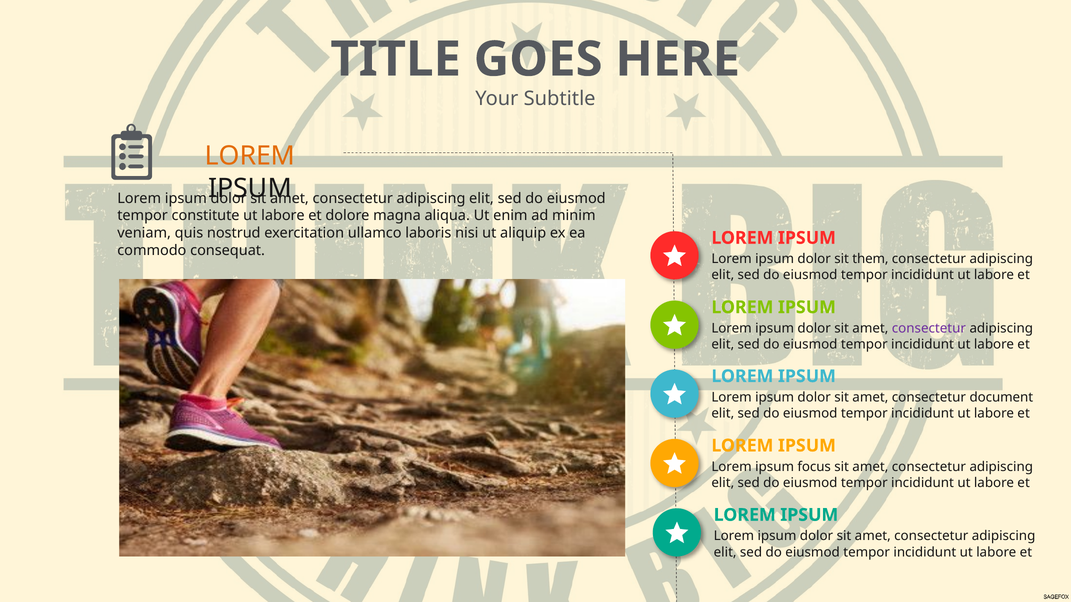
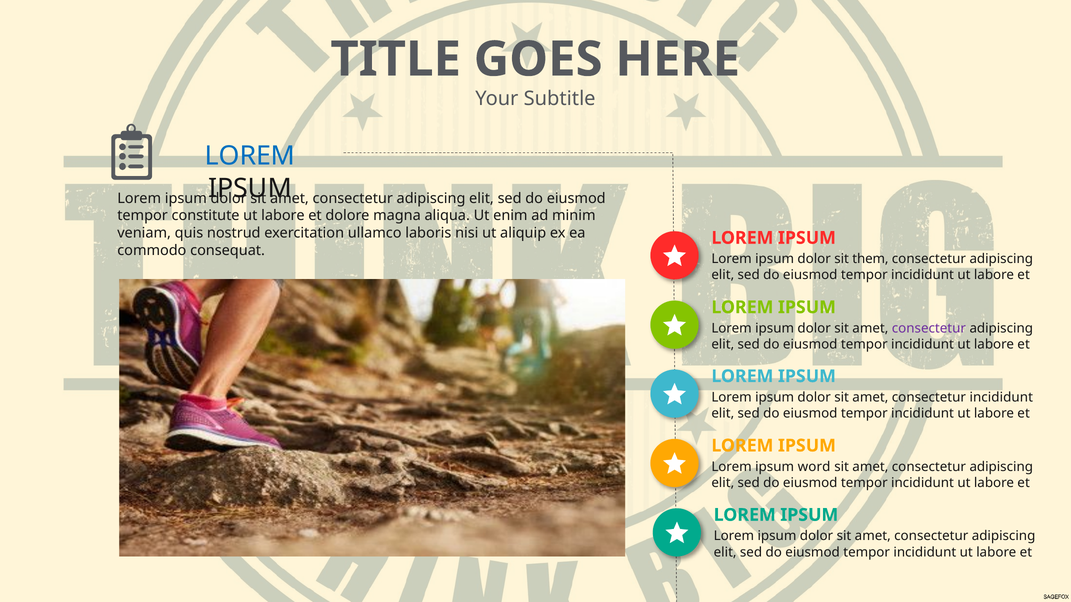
LOREM colour: orange -> blue (250, 156)
consectetur document: document -> incididunt (1001, 398)
focus: focus -> word (814, 467)
